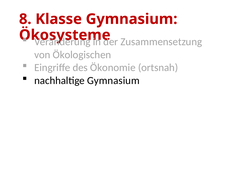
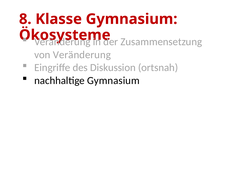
von Ökologischen: Ökologischen -> Veränderung (82, 55)
Ökonomie: Ökonomie -> Diskussion (113, 68)
